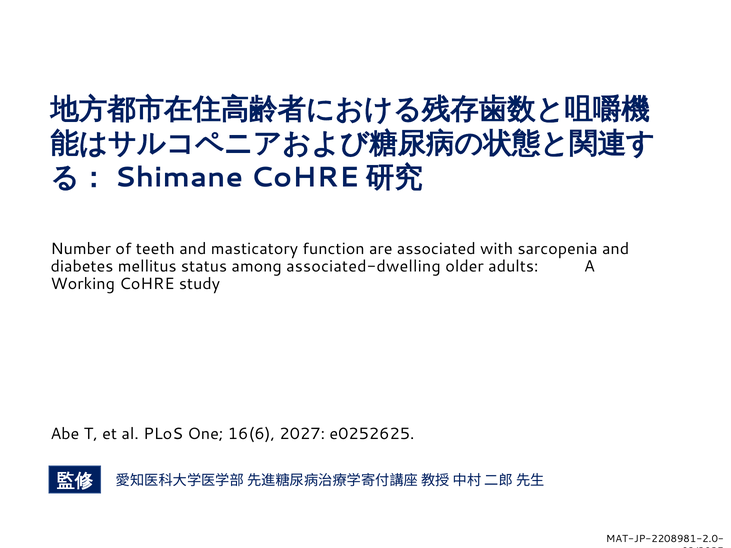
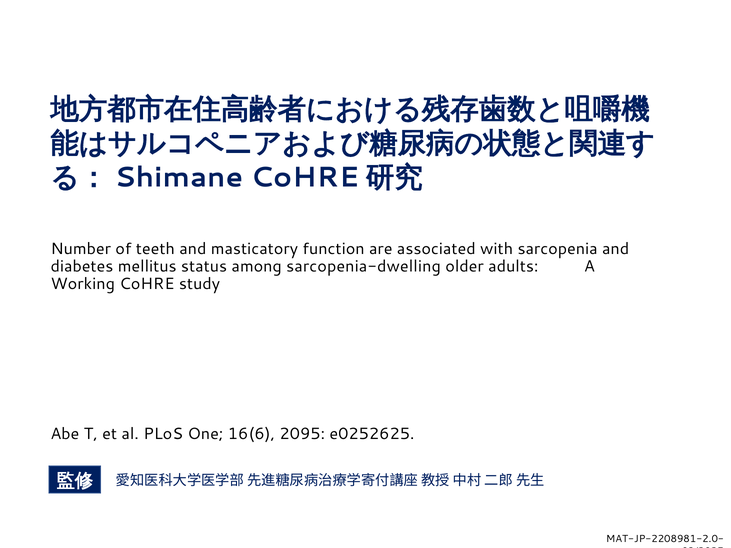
associated-dwelling: associated-dwelling -> sarcopenia-dwelling (364, 266)
2027: 2027 -> 2095 (302, 434)
